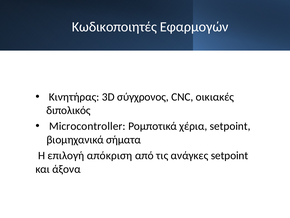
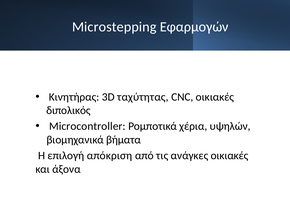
Κωδικοποιητές: Κωδικοποιητές -> Microstepping (114, 27)
σύγχρονος: σύγχρονος -> ταχύτητας (143, 97)
χέρια setpoint: setpoint -> υψηλών (230, 126)
σήματα: σήματα -> βήματα (123, 139)
ανάγκες setpoint: setpoint -> οικιακές (230, 155)
